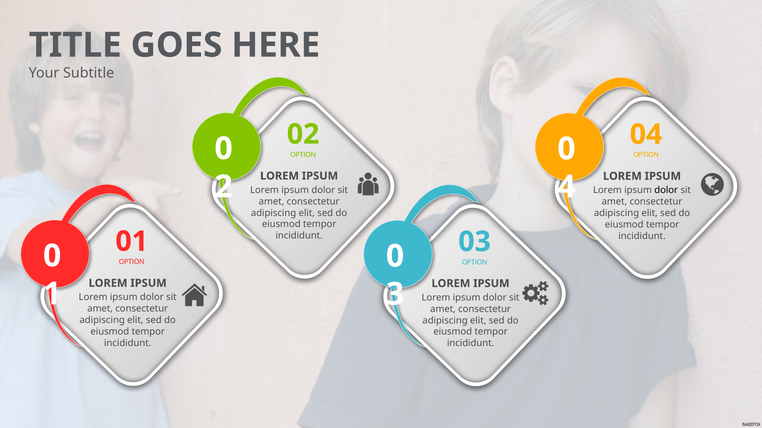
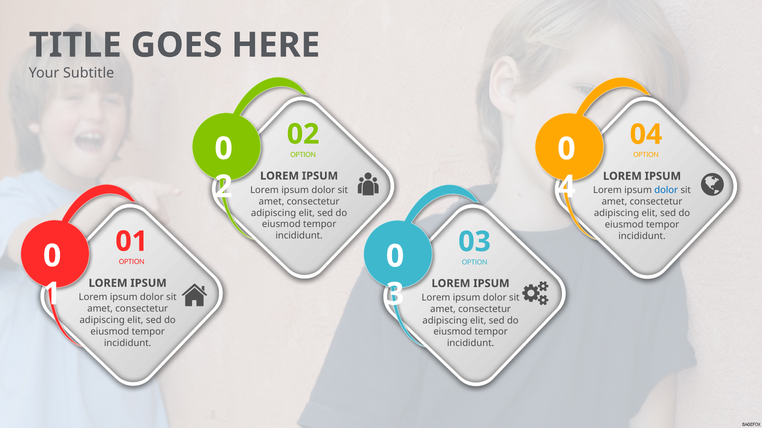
dolor colour: black -> blue (666, 191)
